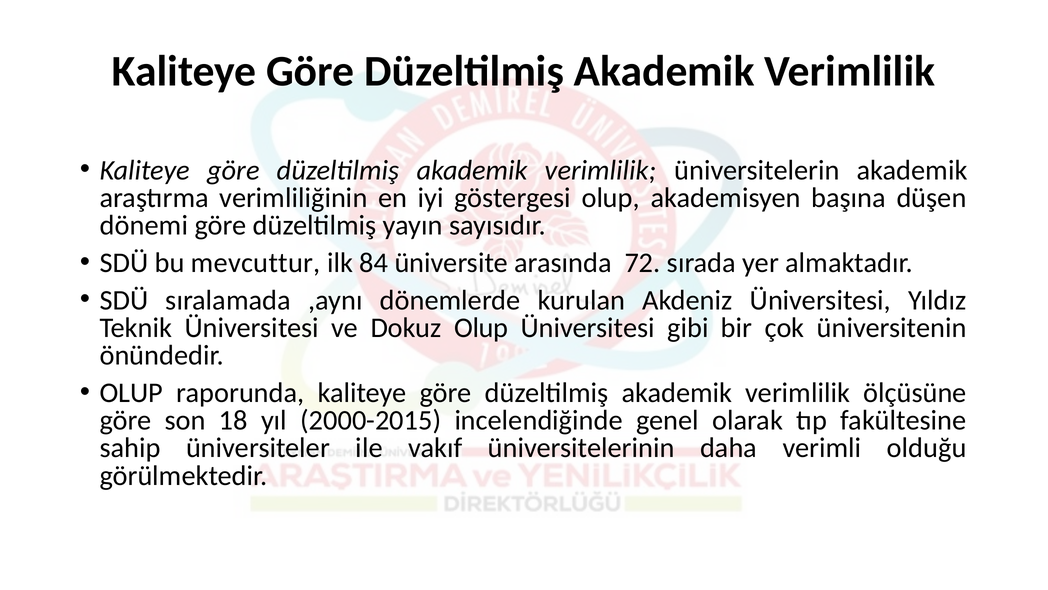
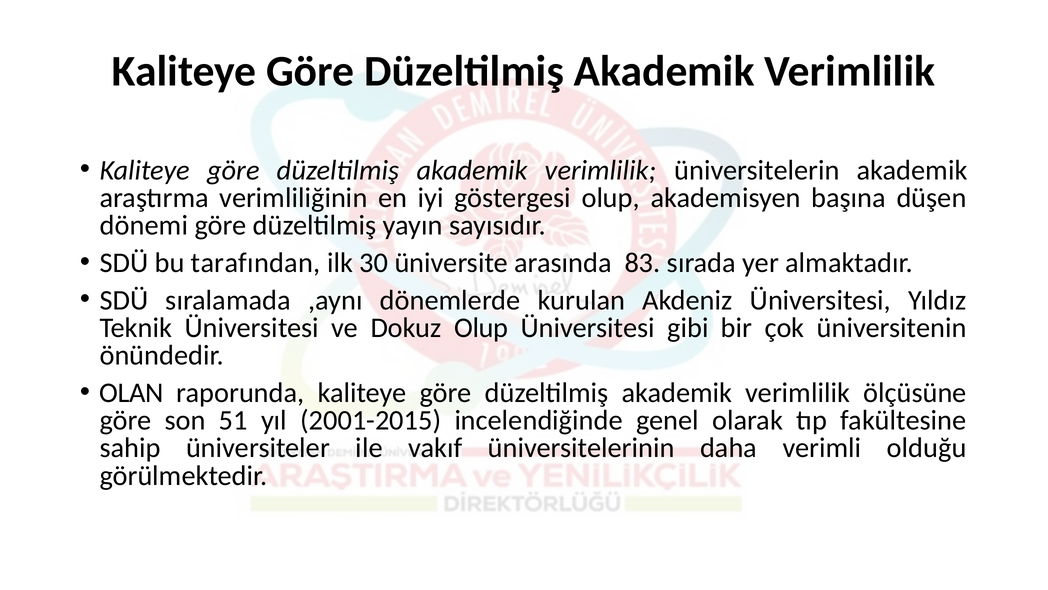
mevcuttur: mevcuttur -> tarafından (256, 263)
84: 84 -> 30 (374, 263)
72: 72 -> 83 (643, 263)
OLUP: OLUP -> OLAN (131, 393)
18: 18 -> 51 (233, 420)
2000-2015: 2000-2015 -> 2001-2015 (371, 420)
